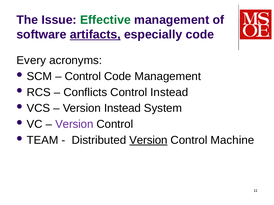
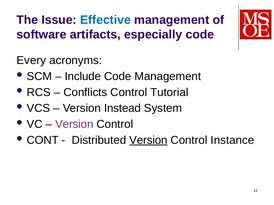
Effective colour: green -> blue (105, 20)
artifacts underline: present -> none (95, 35)
Control: Control -> Include (83, 77)
Control Instead: Instead -> Tutorial (169, 93)
TEAM: TEAM -> CONT (43, 140)
Machine: Machine -> Instance (232, 140)
